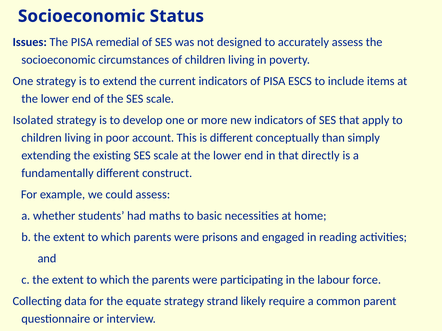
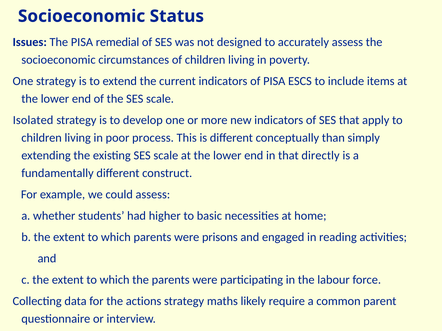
account: account -> process (153, 138)
maths: maths -> higher (165, 216)
equate: equate -> actions (144, 302)
strand: strand -> maths (222, 302)
